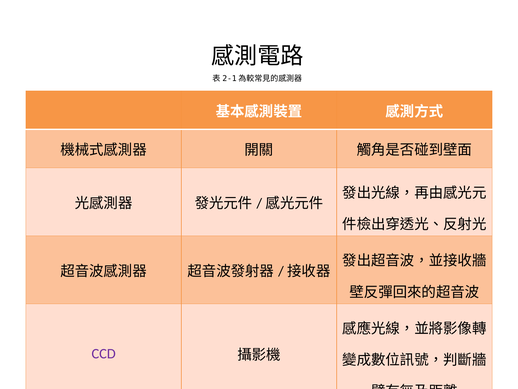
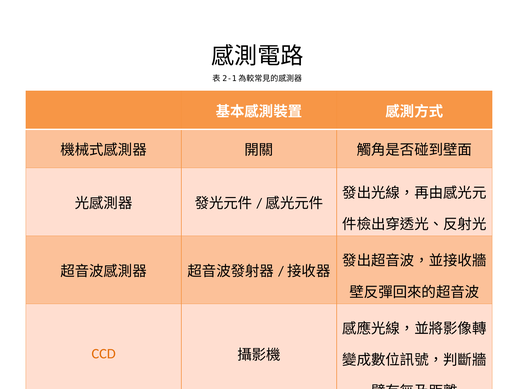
CCD colour: purple -> orange (104, 353)
